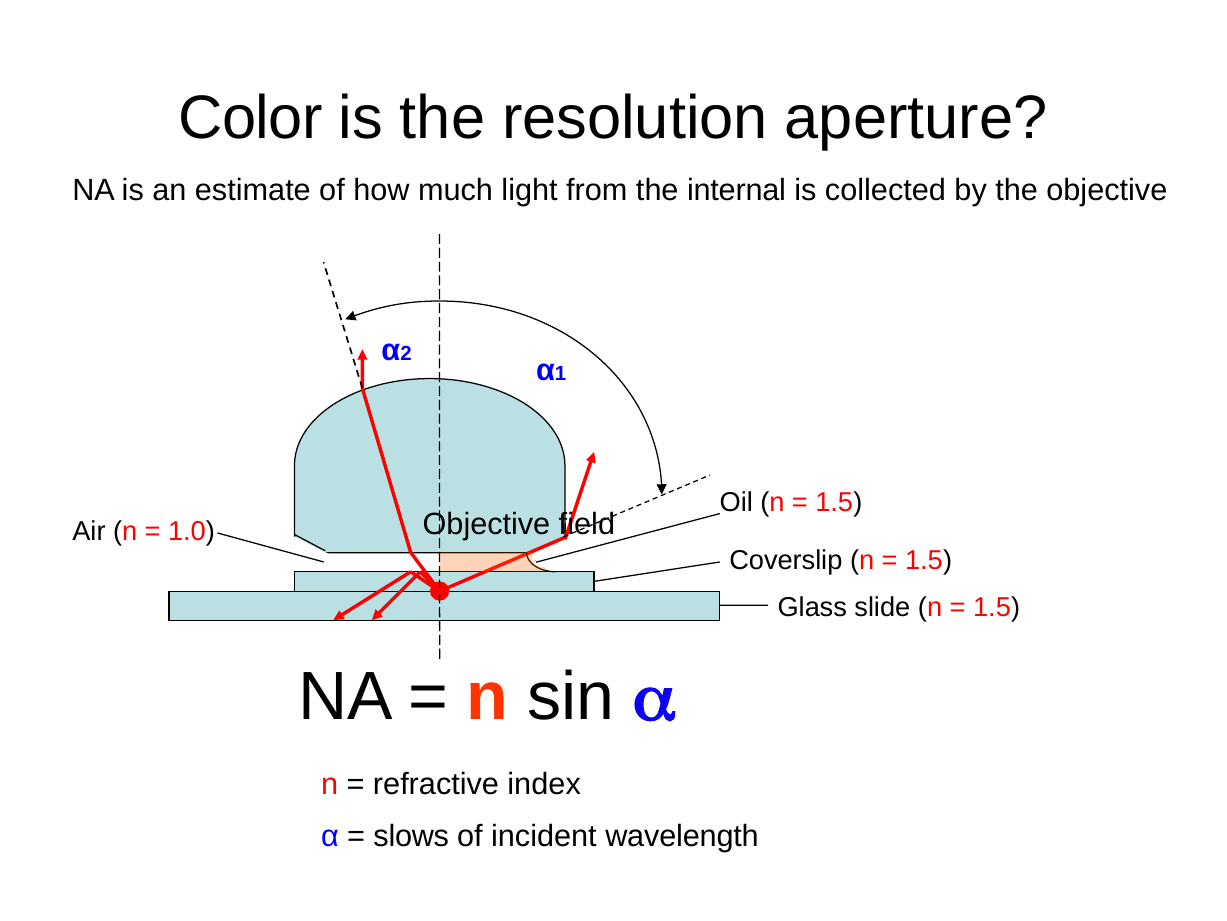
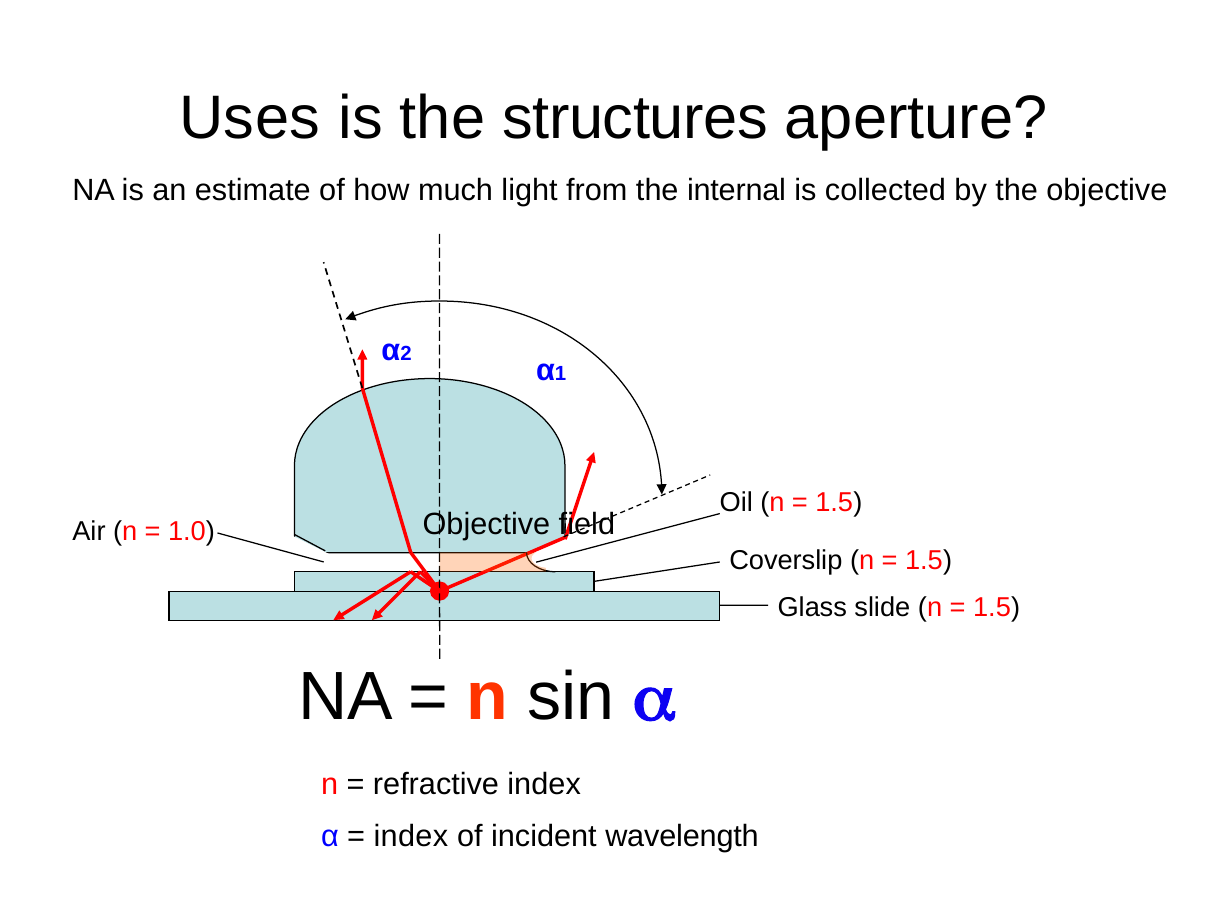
Color: Color -> Uses (250, 118)
resolution: resolution -> structures (635, 118)
slows: slows -> index (411, 835)
